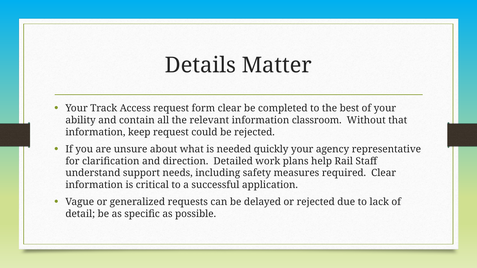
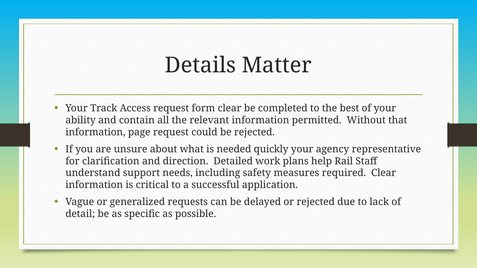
classroom: classroom -> permitted (317, 120)
keep: keep -> page (139, 132)
